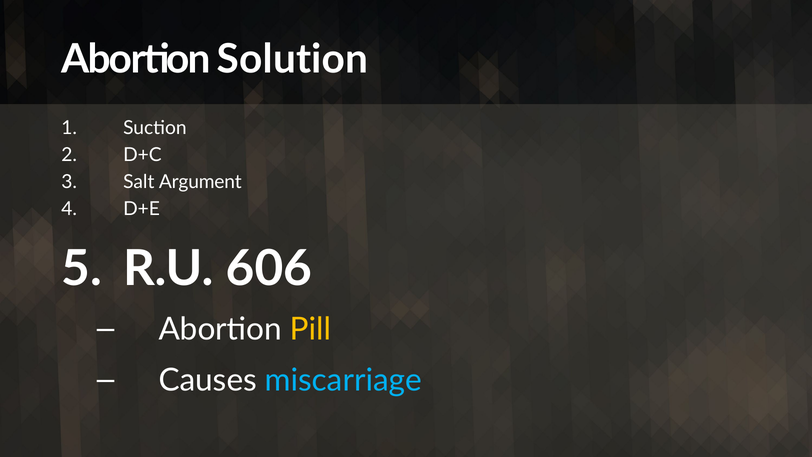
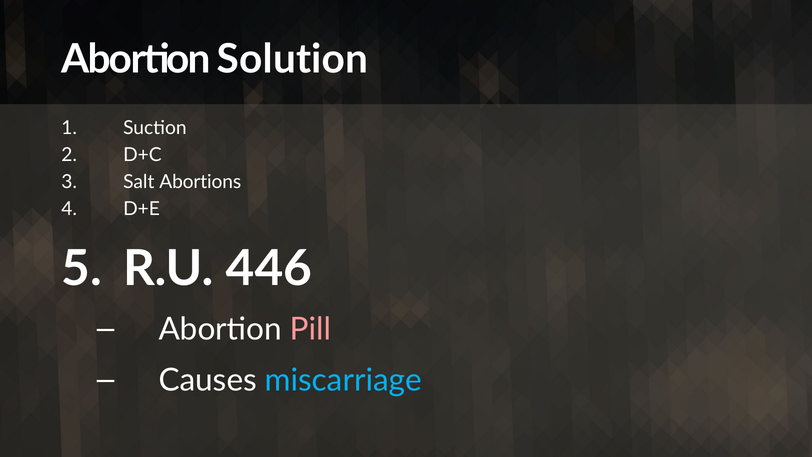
Argument: Argument -> Abortions (200, 182)
606: 606 -> 446 (269, 269)
Pill colour: yellow -> pink (311, 329)
